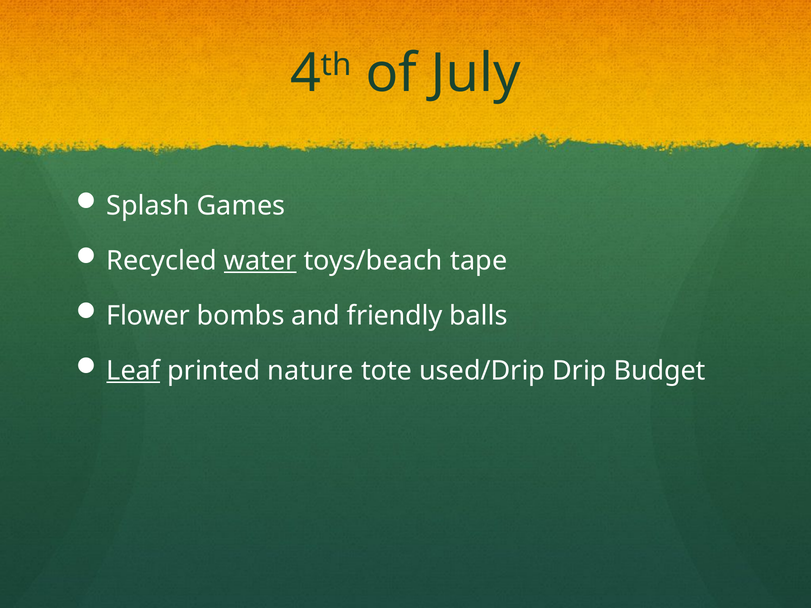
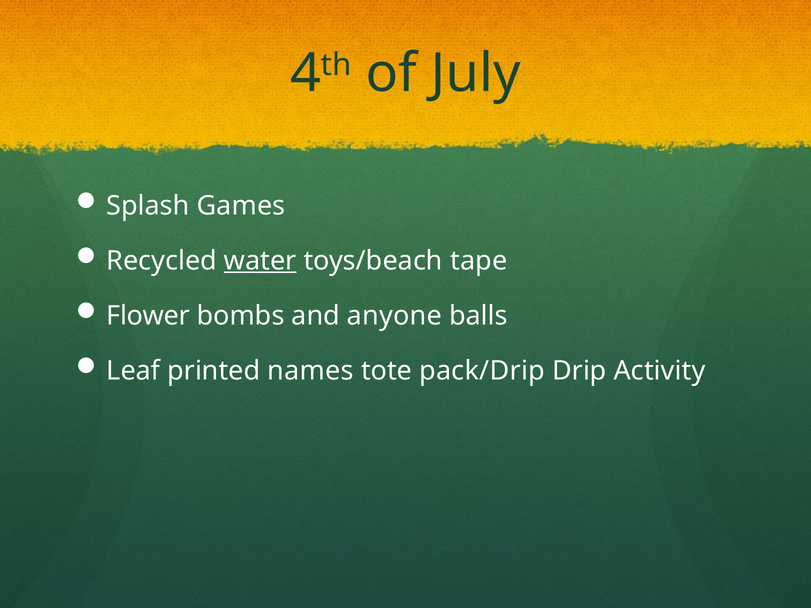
friendly: friendly -> anyone (394, 316)
Leaf underline: present -> none (133, 371)
nature: nature -> names (311, 371)
used/Drip: used/Drip -> pack/Drip (482, 371)
Budget: Budget -> Activity (660, 371)
